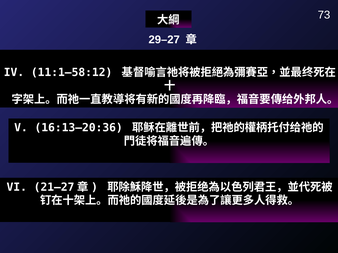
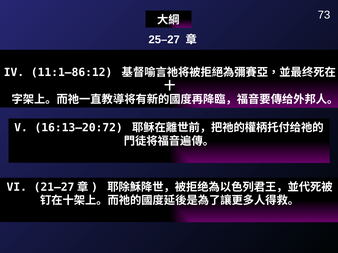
29–27: 29–27 -> 25–27 (164, 40)
11:1–58:12: 11:1–58:12 -> 11:1–86:12 (72, 72)
16:13–20:36: 16:13–20:36 -> 16:13–20:72 (79, 128)
